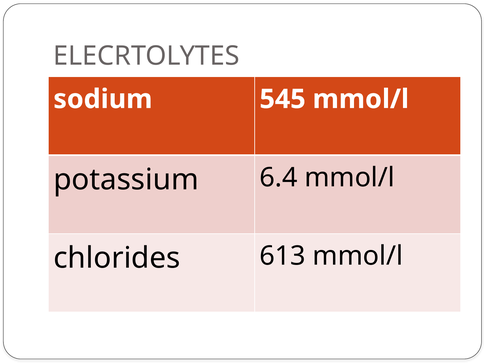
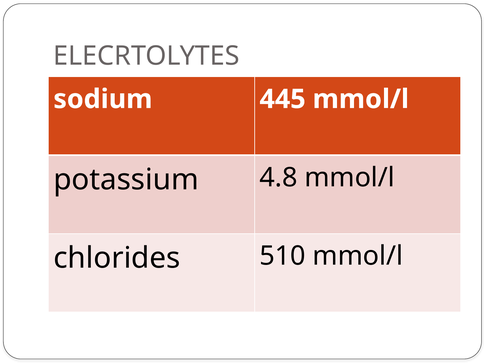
545: 545 -> 445 (283, 99)
6.4: 6.4 -> 4.8 (278, 177)
613: 613 -> 510 (283, 256)
